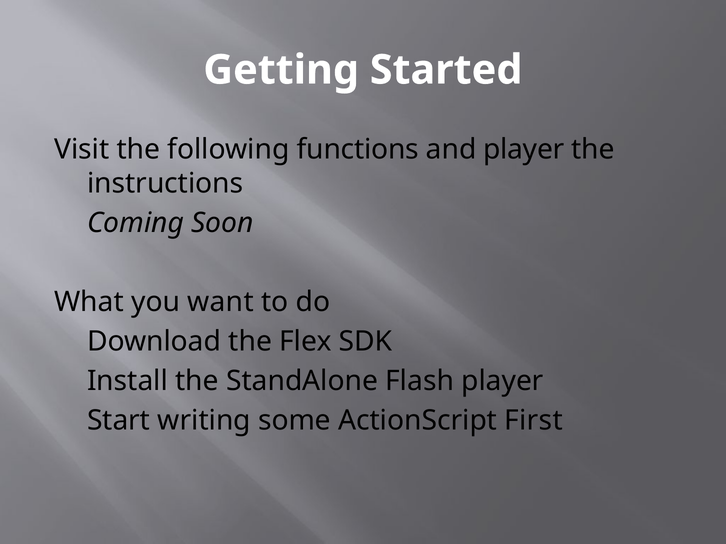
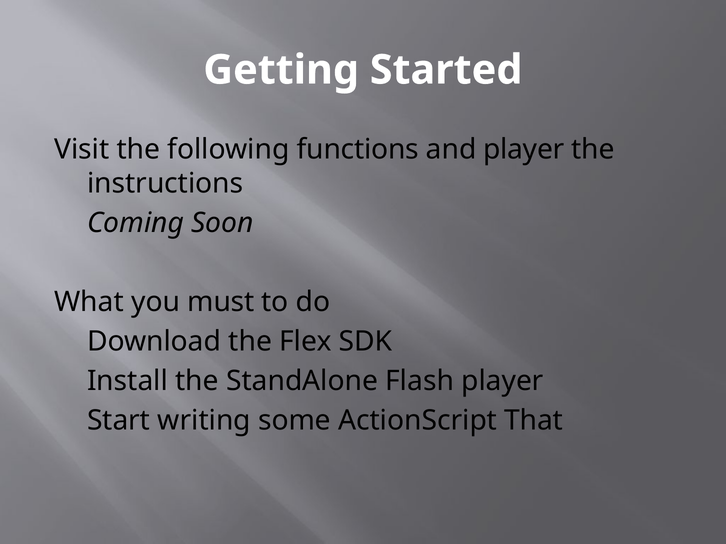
want: want -> must (221, 302)
First: First -> That (534, 421)
